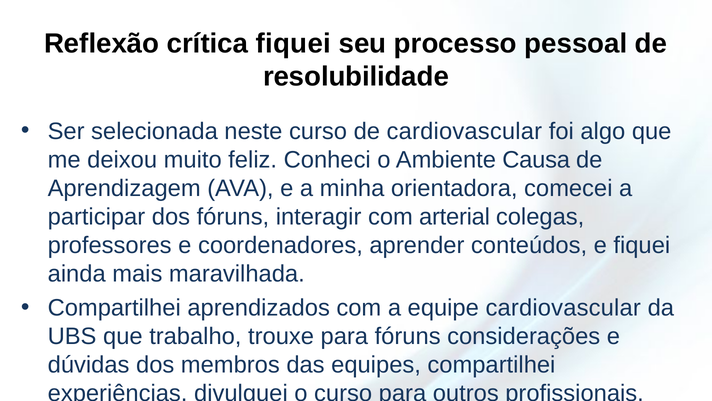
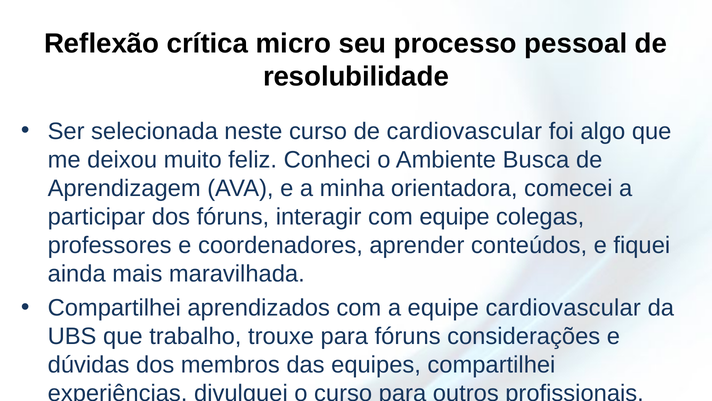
crítica fiquei: fiquei -> micro (293, 43)
Causa: Causa -> Busca (536, 160)
com arterial: arterial -> equipe (455, 217)
